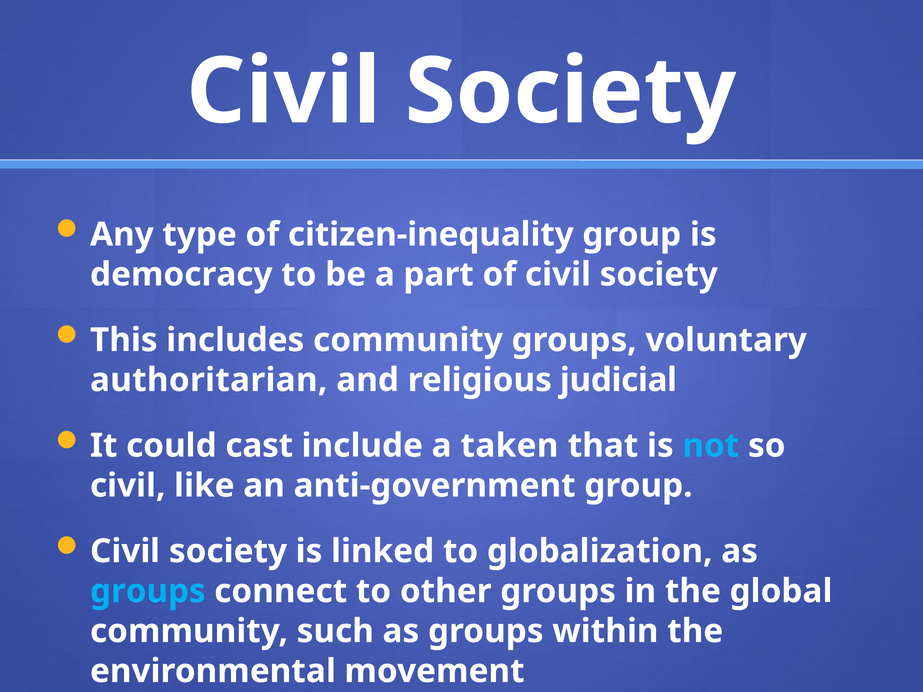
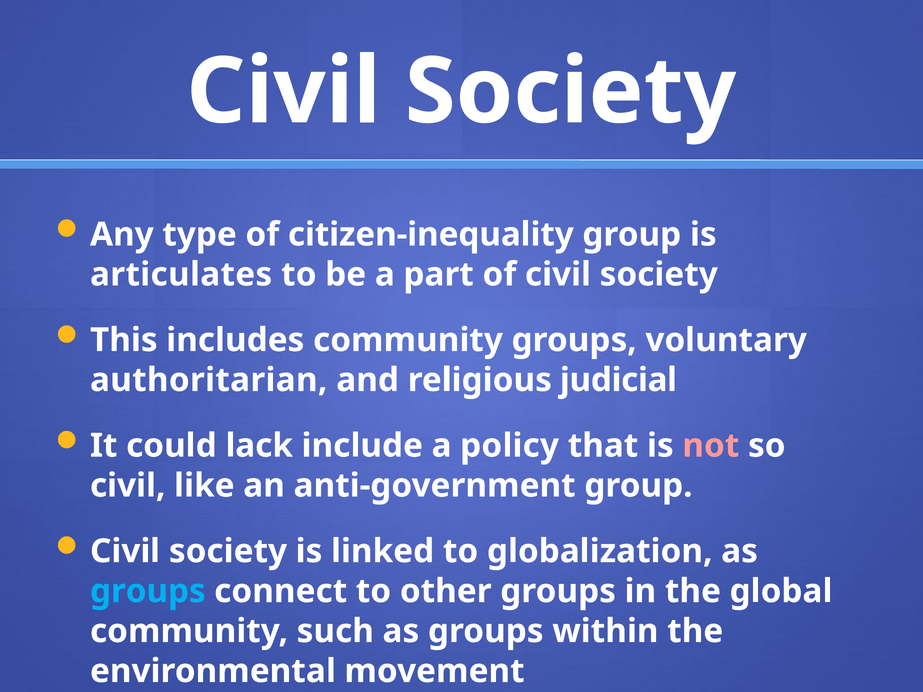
democracy: democracy -> articulates (181, 275)
cast: cast -> lack (259, 446)
taken: taken -> policy (510, 446)
not colour: light blue -> pink (711, 446)
